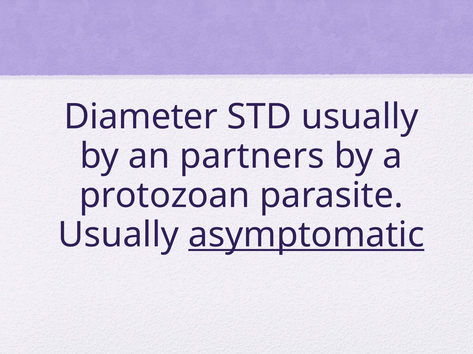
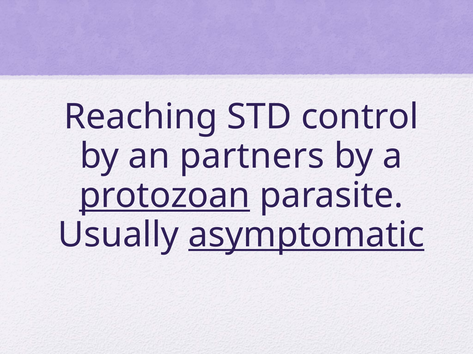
Diameter: Diameter -> Reaching (141, 117)
STD usually: usually -> control (360, 117)
protozoan underline: none -> present (165, 196)
